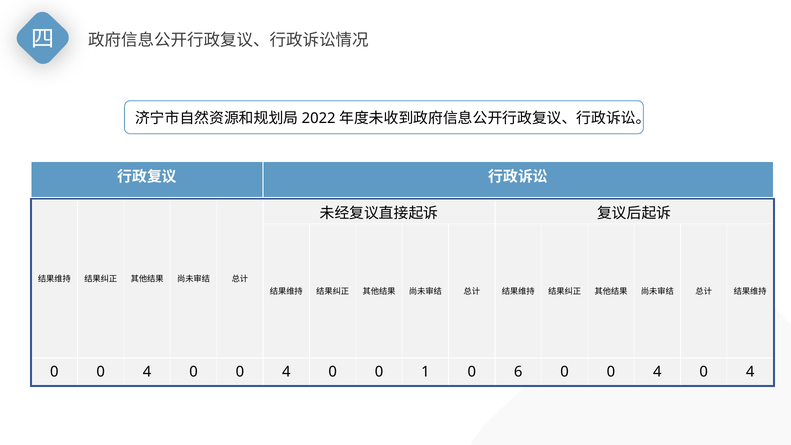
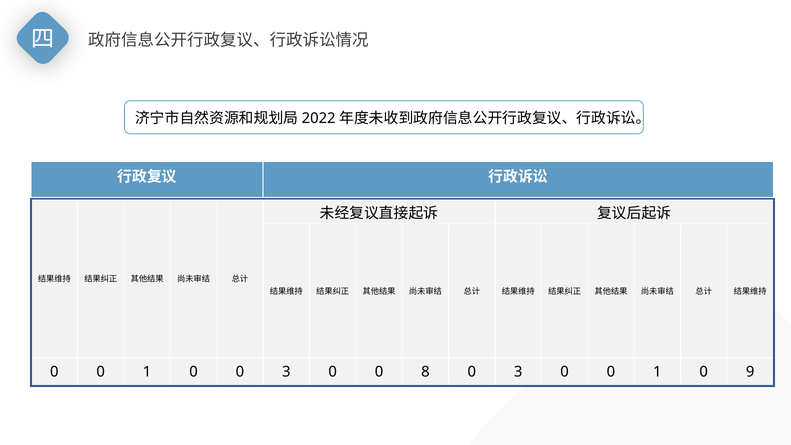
4: 4 -> 1 (147, 372)
4: 4 -> 3 (286, 372)
1: 1 -> 8 (425, 372)
6: 6 -> 3 (518, 372)
4: 4 -> 1 (657, 372)
4: 4 -> 9 (750, 372)
